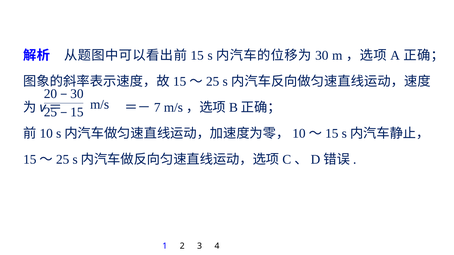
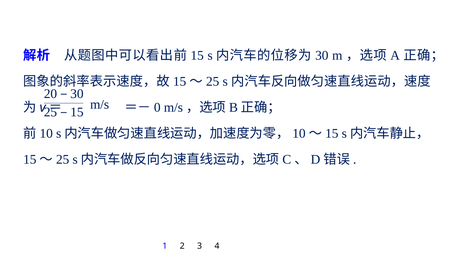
7: 7 -> 0 (157, 108)
